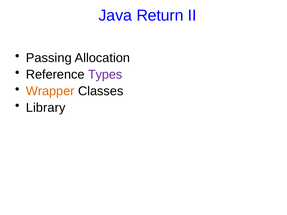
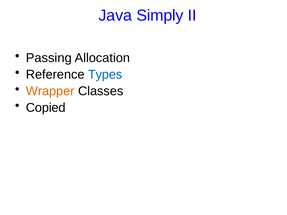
Return: Return -> Simply (160, 16)
Types colour: purple -> blue (105, 75)
Library: Library -> Copied (46, 108)
